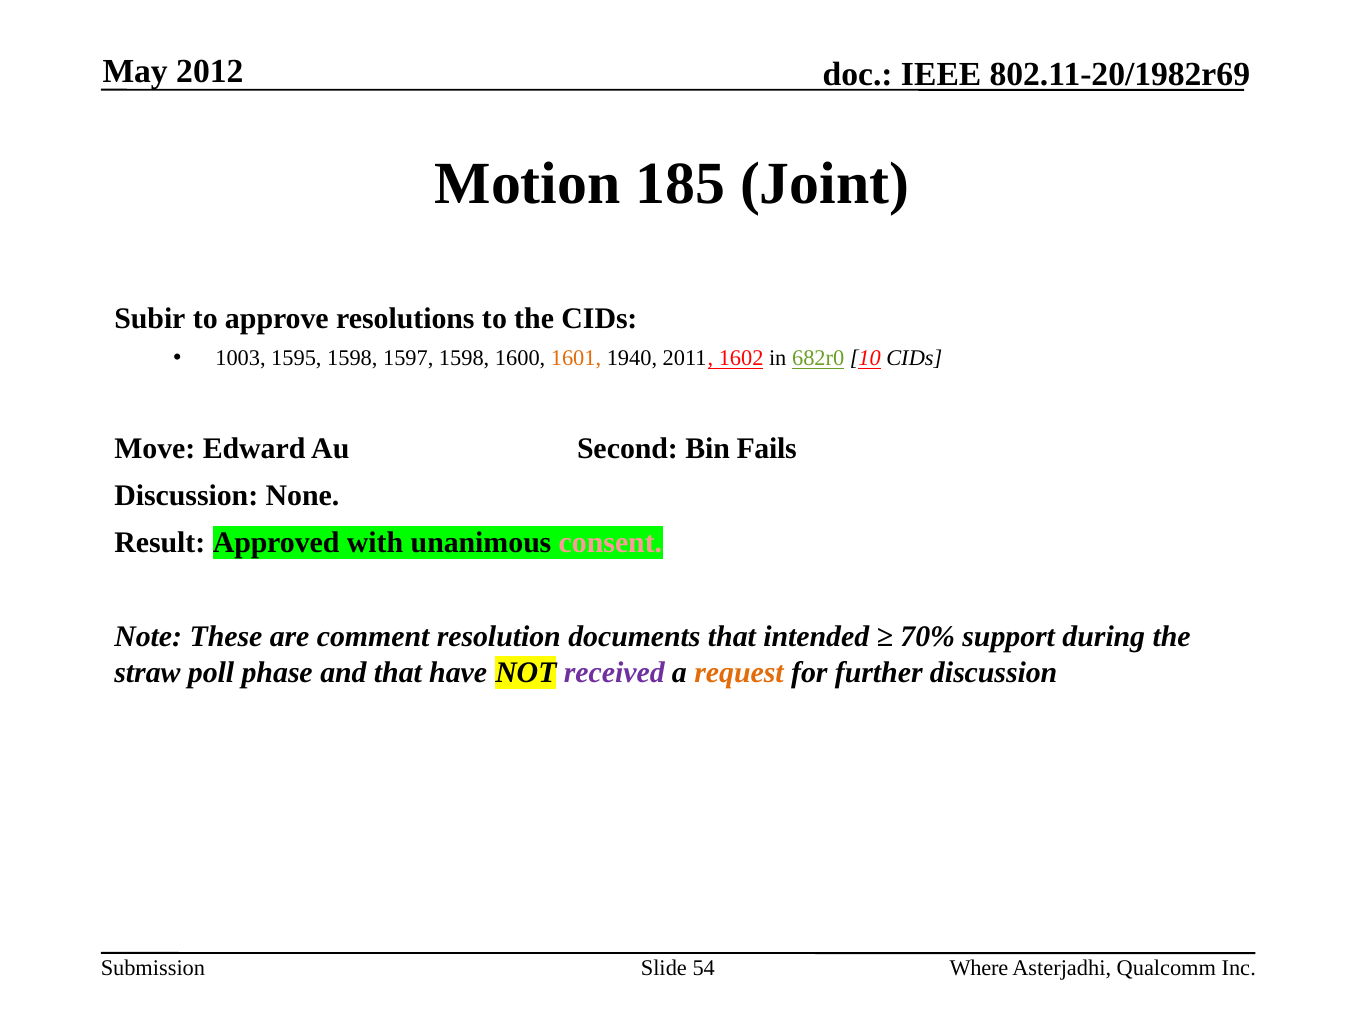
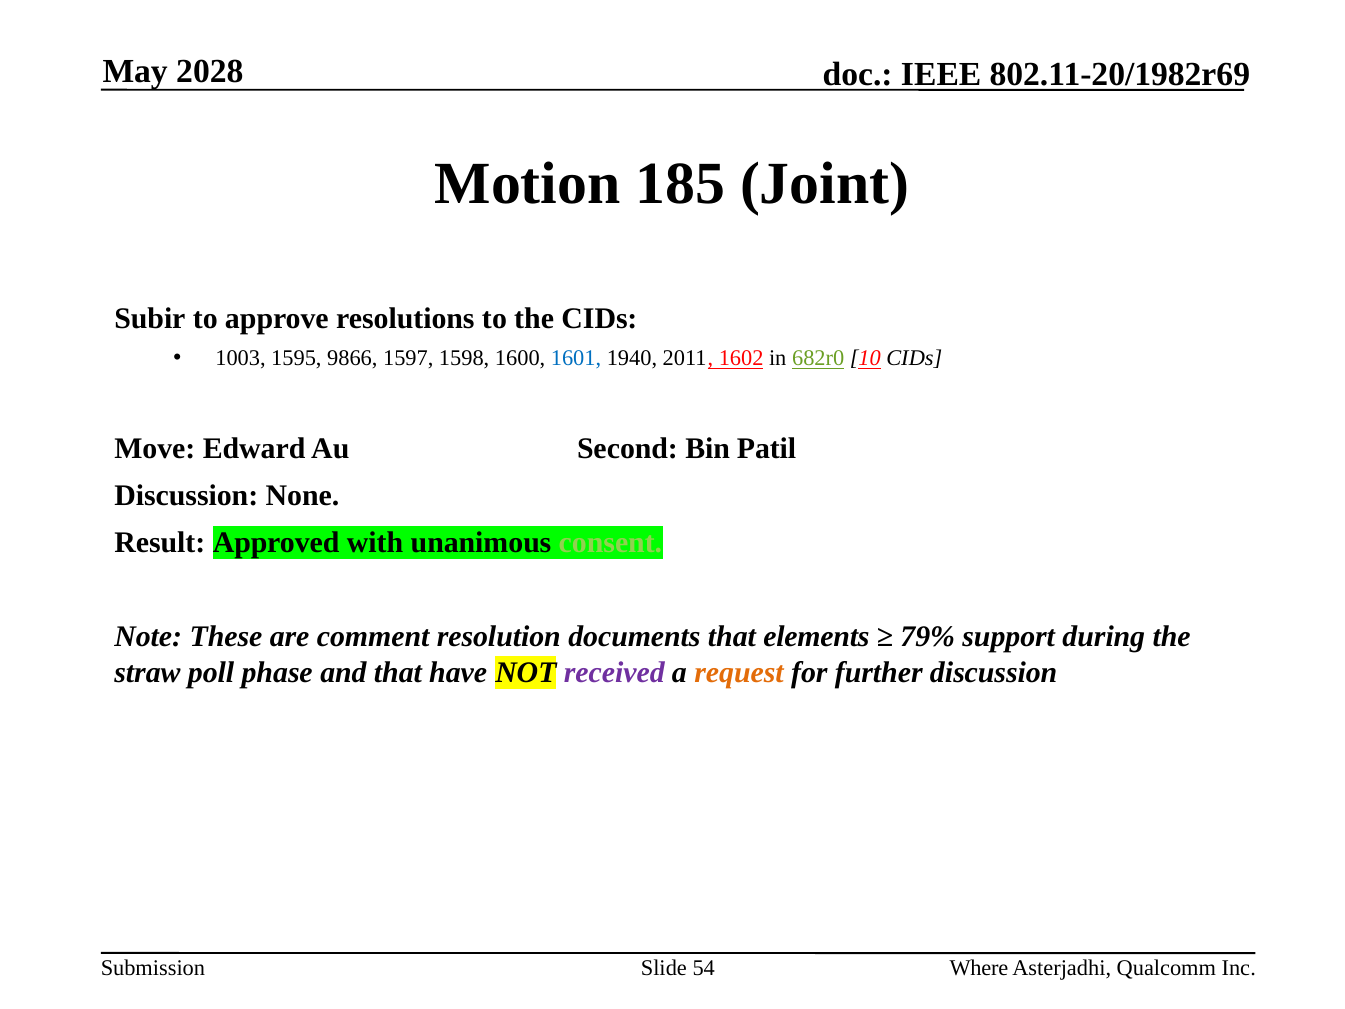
2012: 2012 -> 2028 (210, 71)
1595 1598: 1598 -> 9866 (352, 358)
1601 colour: orange -> blue (576, 358)
Fails: Fails -> Patil (766, 449)
consent colour: pink -> light green (610, 543)
intended: intended -> elements (816, 637)
70%: 70% -> 79% (928, 637)
